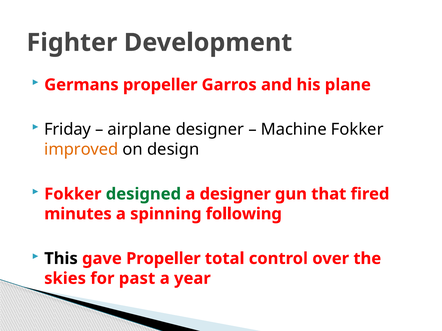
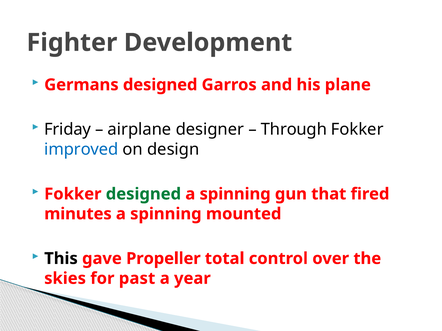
Germans propeller: propeller -> designed (160, 85)
Machine: Machine -> Through (294, 130)
improved colour: orange -> blue (81, 150)
designer: designer -> spinning (235, 194)
following: following -> mounted (244, 214)
